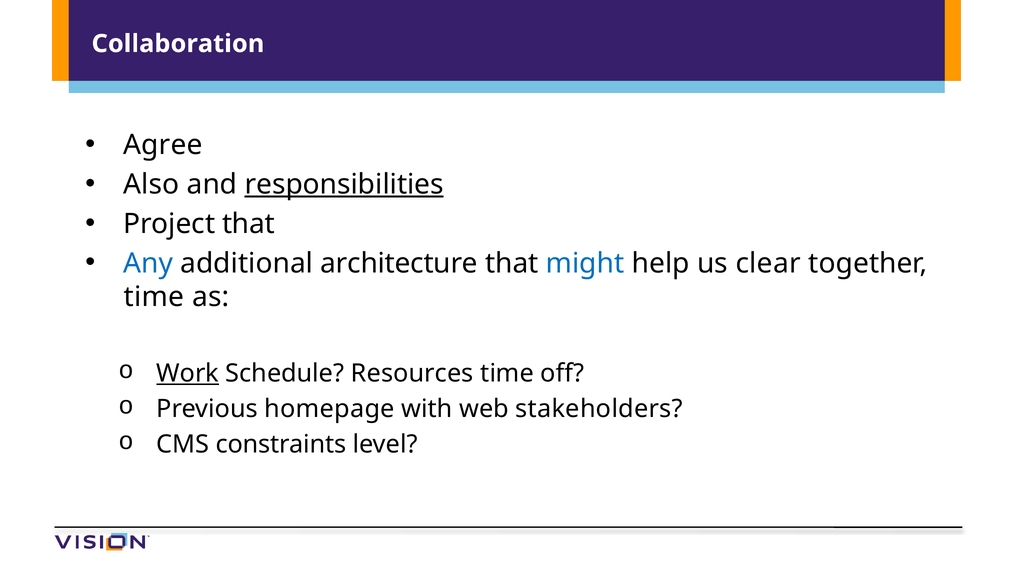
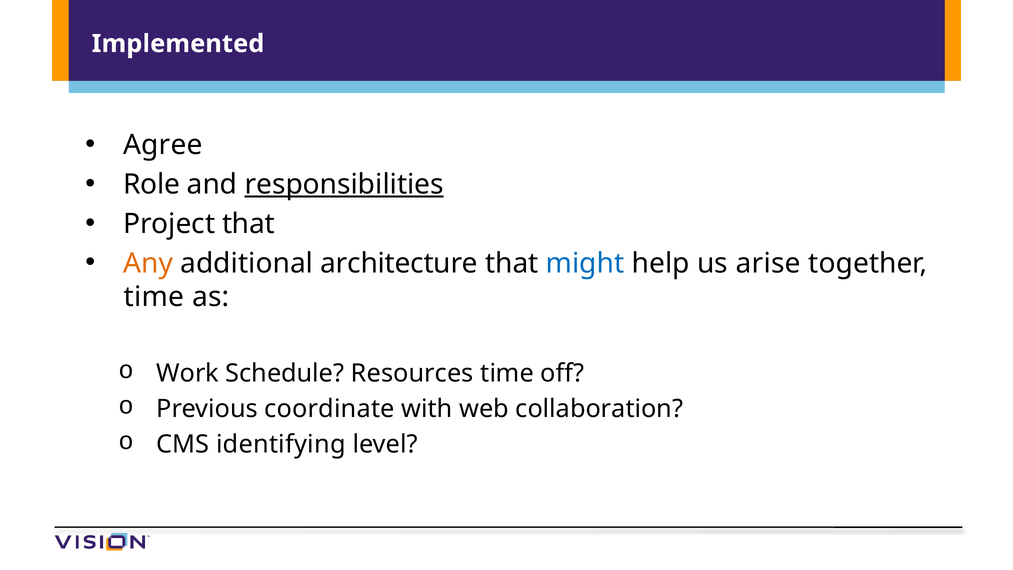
Collaboration: Collaboration -> Implemented (178, 44)
Also: Also -> Role (152, 184)
Any colour: blue -> orange (148, 263)
clear: clear -> arise (768, 263)
Work underline: present -> none (188, 373)
homepage: homepage -> coordinate (330, 409)
stakeholders: stakeholders -> collaboration (599, 409)
constraints: constraints -> identifying (281, 444)
